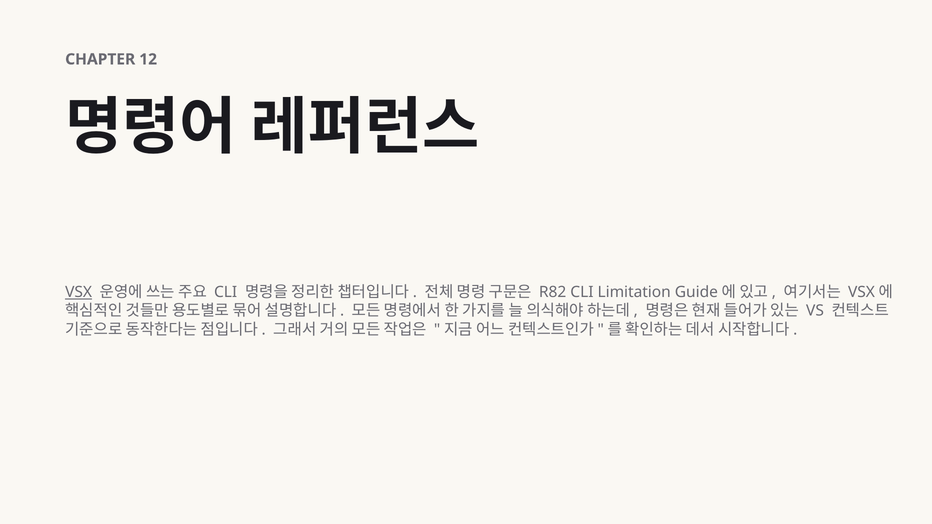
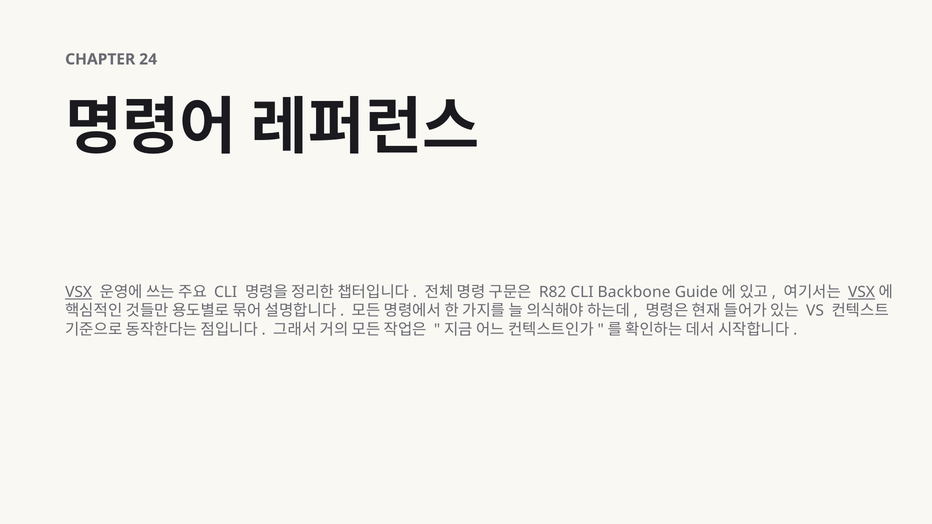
12: 12 -> 24 (148, 59)
Limitation: Limitation -> Backbone (634, 292)
VSX underline: none -> present (861, 292)
